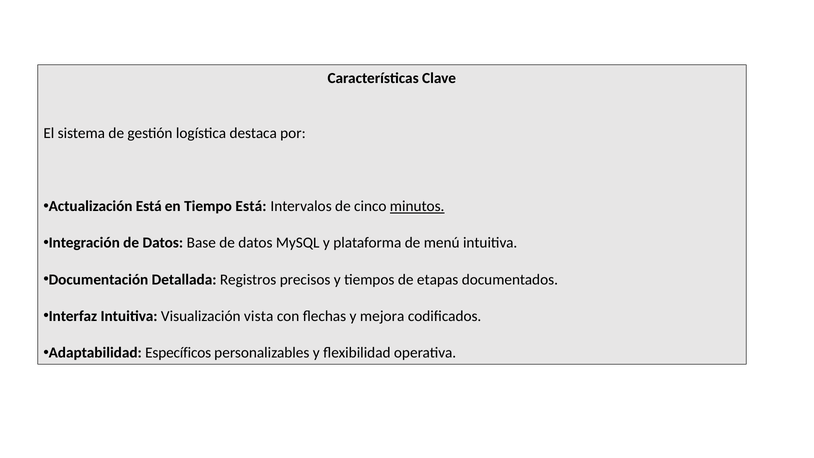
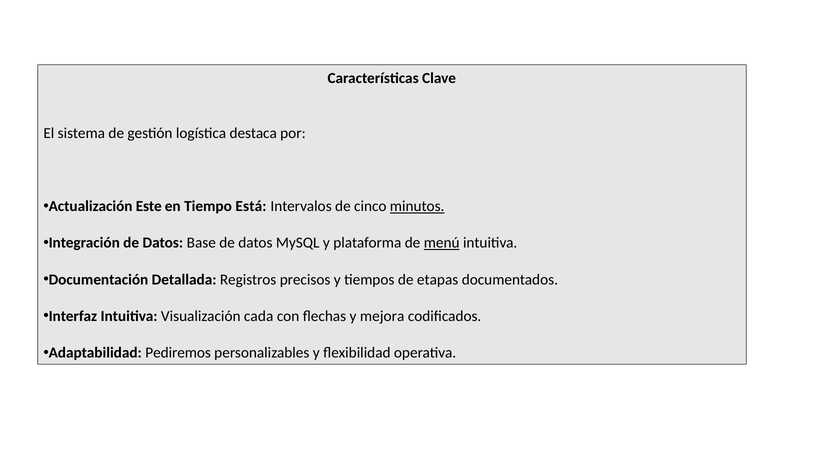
Actualización Está: Está -> Este (149, 206)
menú underline: none -> present (442, 243)
vista: vista -> cada (259, 316)
Específicos: Específicos -> Pediremos (178, 353)
